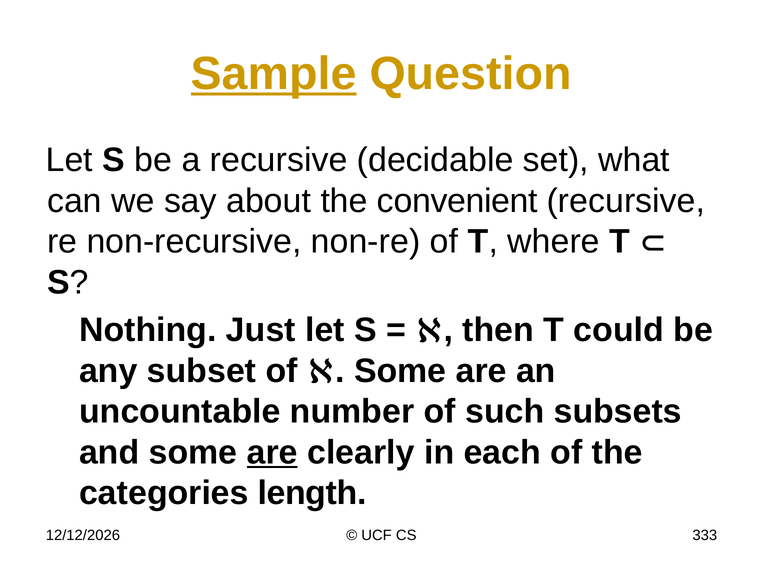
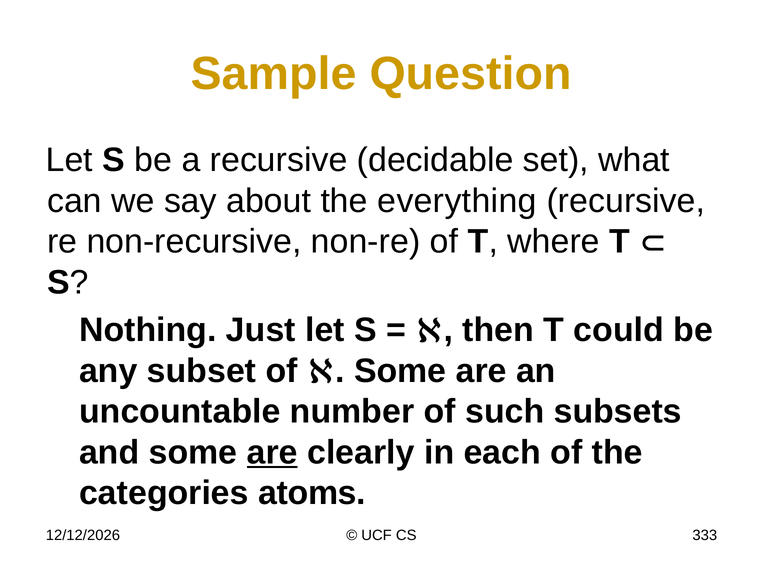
Sample underline: present -> none (274, 74)
convenient: convenient -> everything (457, 201)
length: length -> atoms (312, 492)
